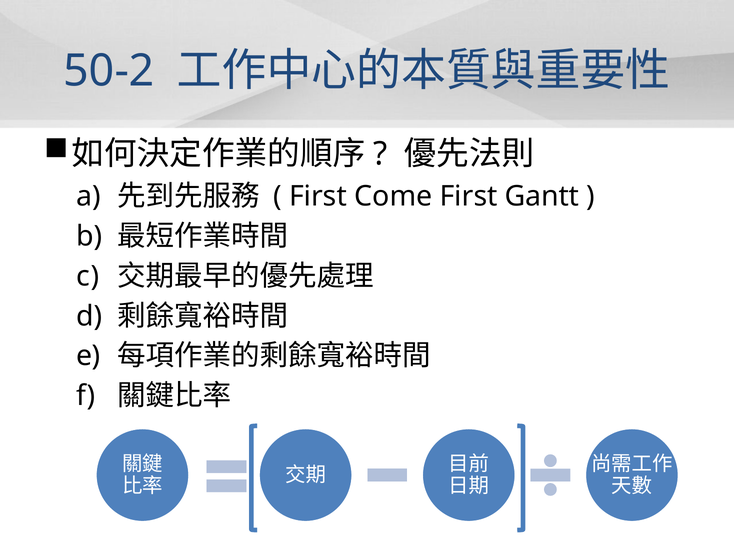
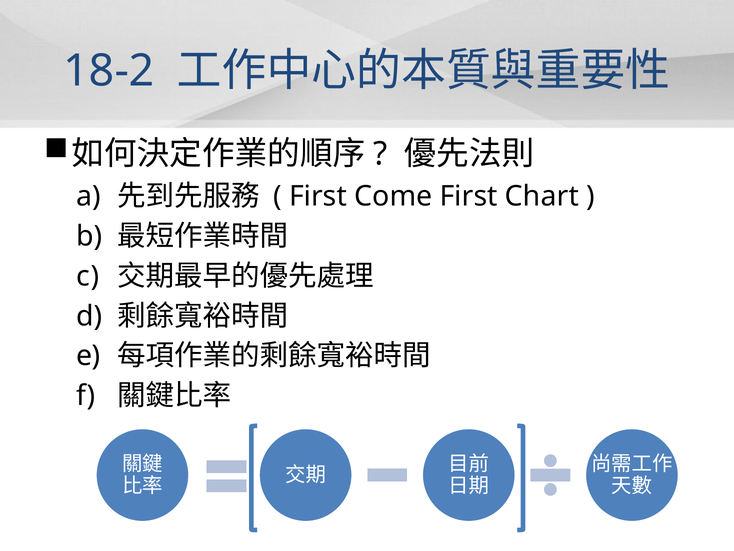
50-2: 50-2 -> 18-2 (109, 71)
Gantt: Gantt -> Chart (542, 196)
